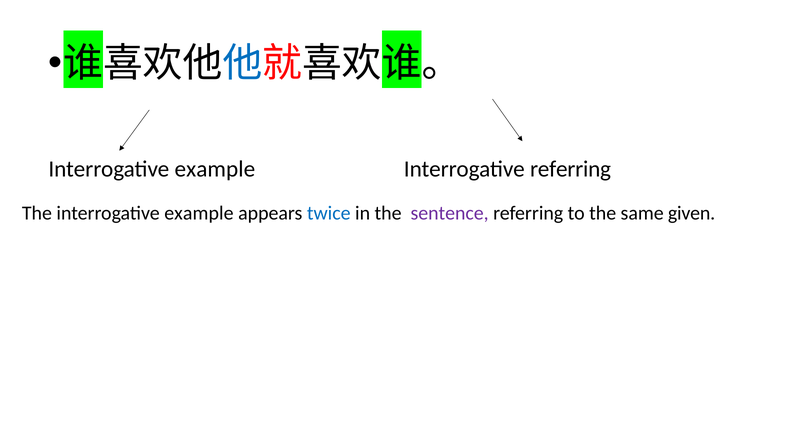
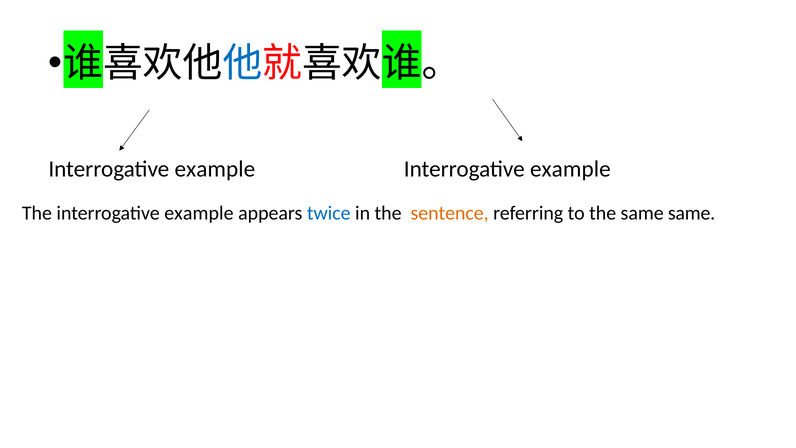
referring: referring -> example (570, 169)
sentence colour: purple -> orange (450, 213)
same given: given -> same (692, 213)
